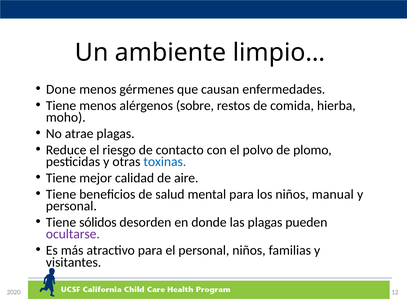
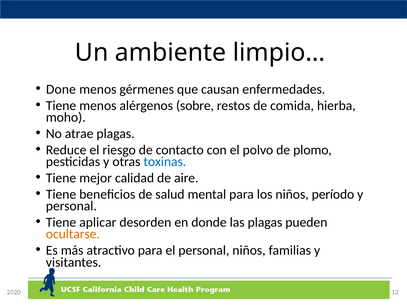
manual: manual -> período (333, 194)
sólidos: sólidos -> aplicar (98, 222)
ocultarse colour: purple -> orange (73, 234)
